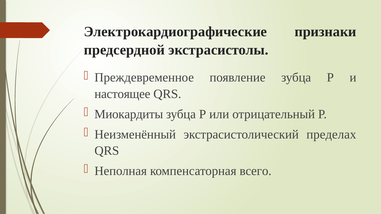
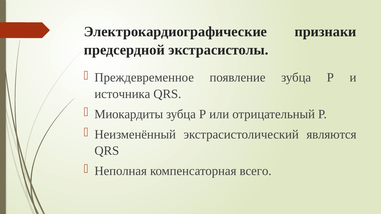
настоящее: настоящее -> источника (122, 94)
пределах: пределах -> являются (331, 135)
